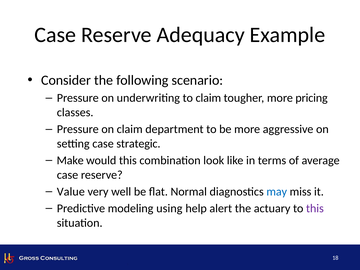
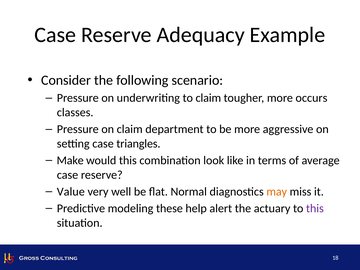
pricing: pricing -> occurs (311, 98)
strategic: strategic -> triangles (138, 144)
may colour: blue -> orange (277, 192)
using: using -> these (169, 208)
